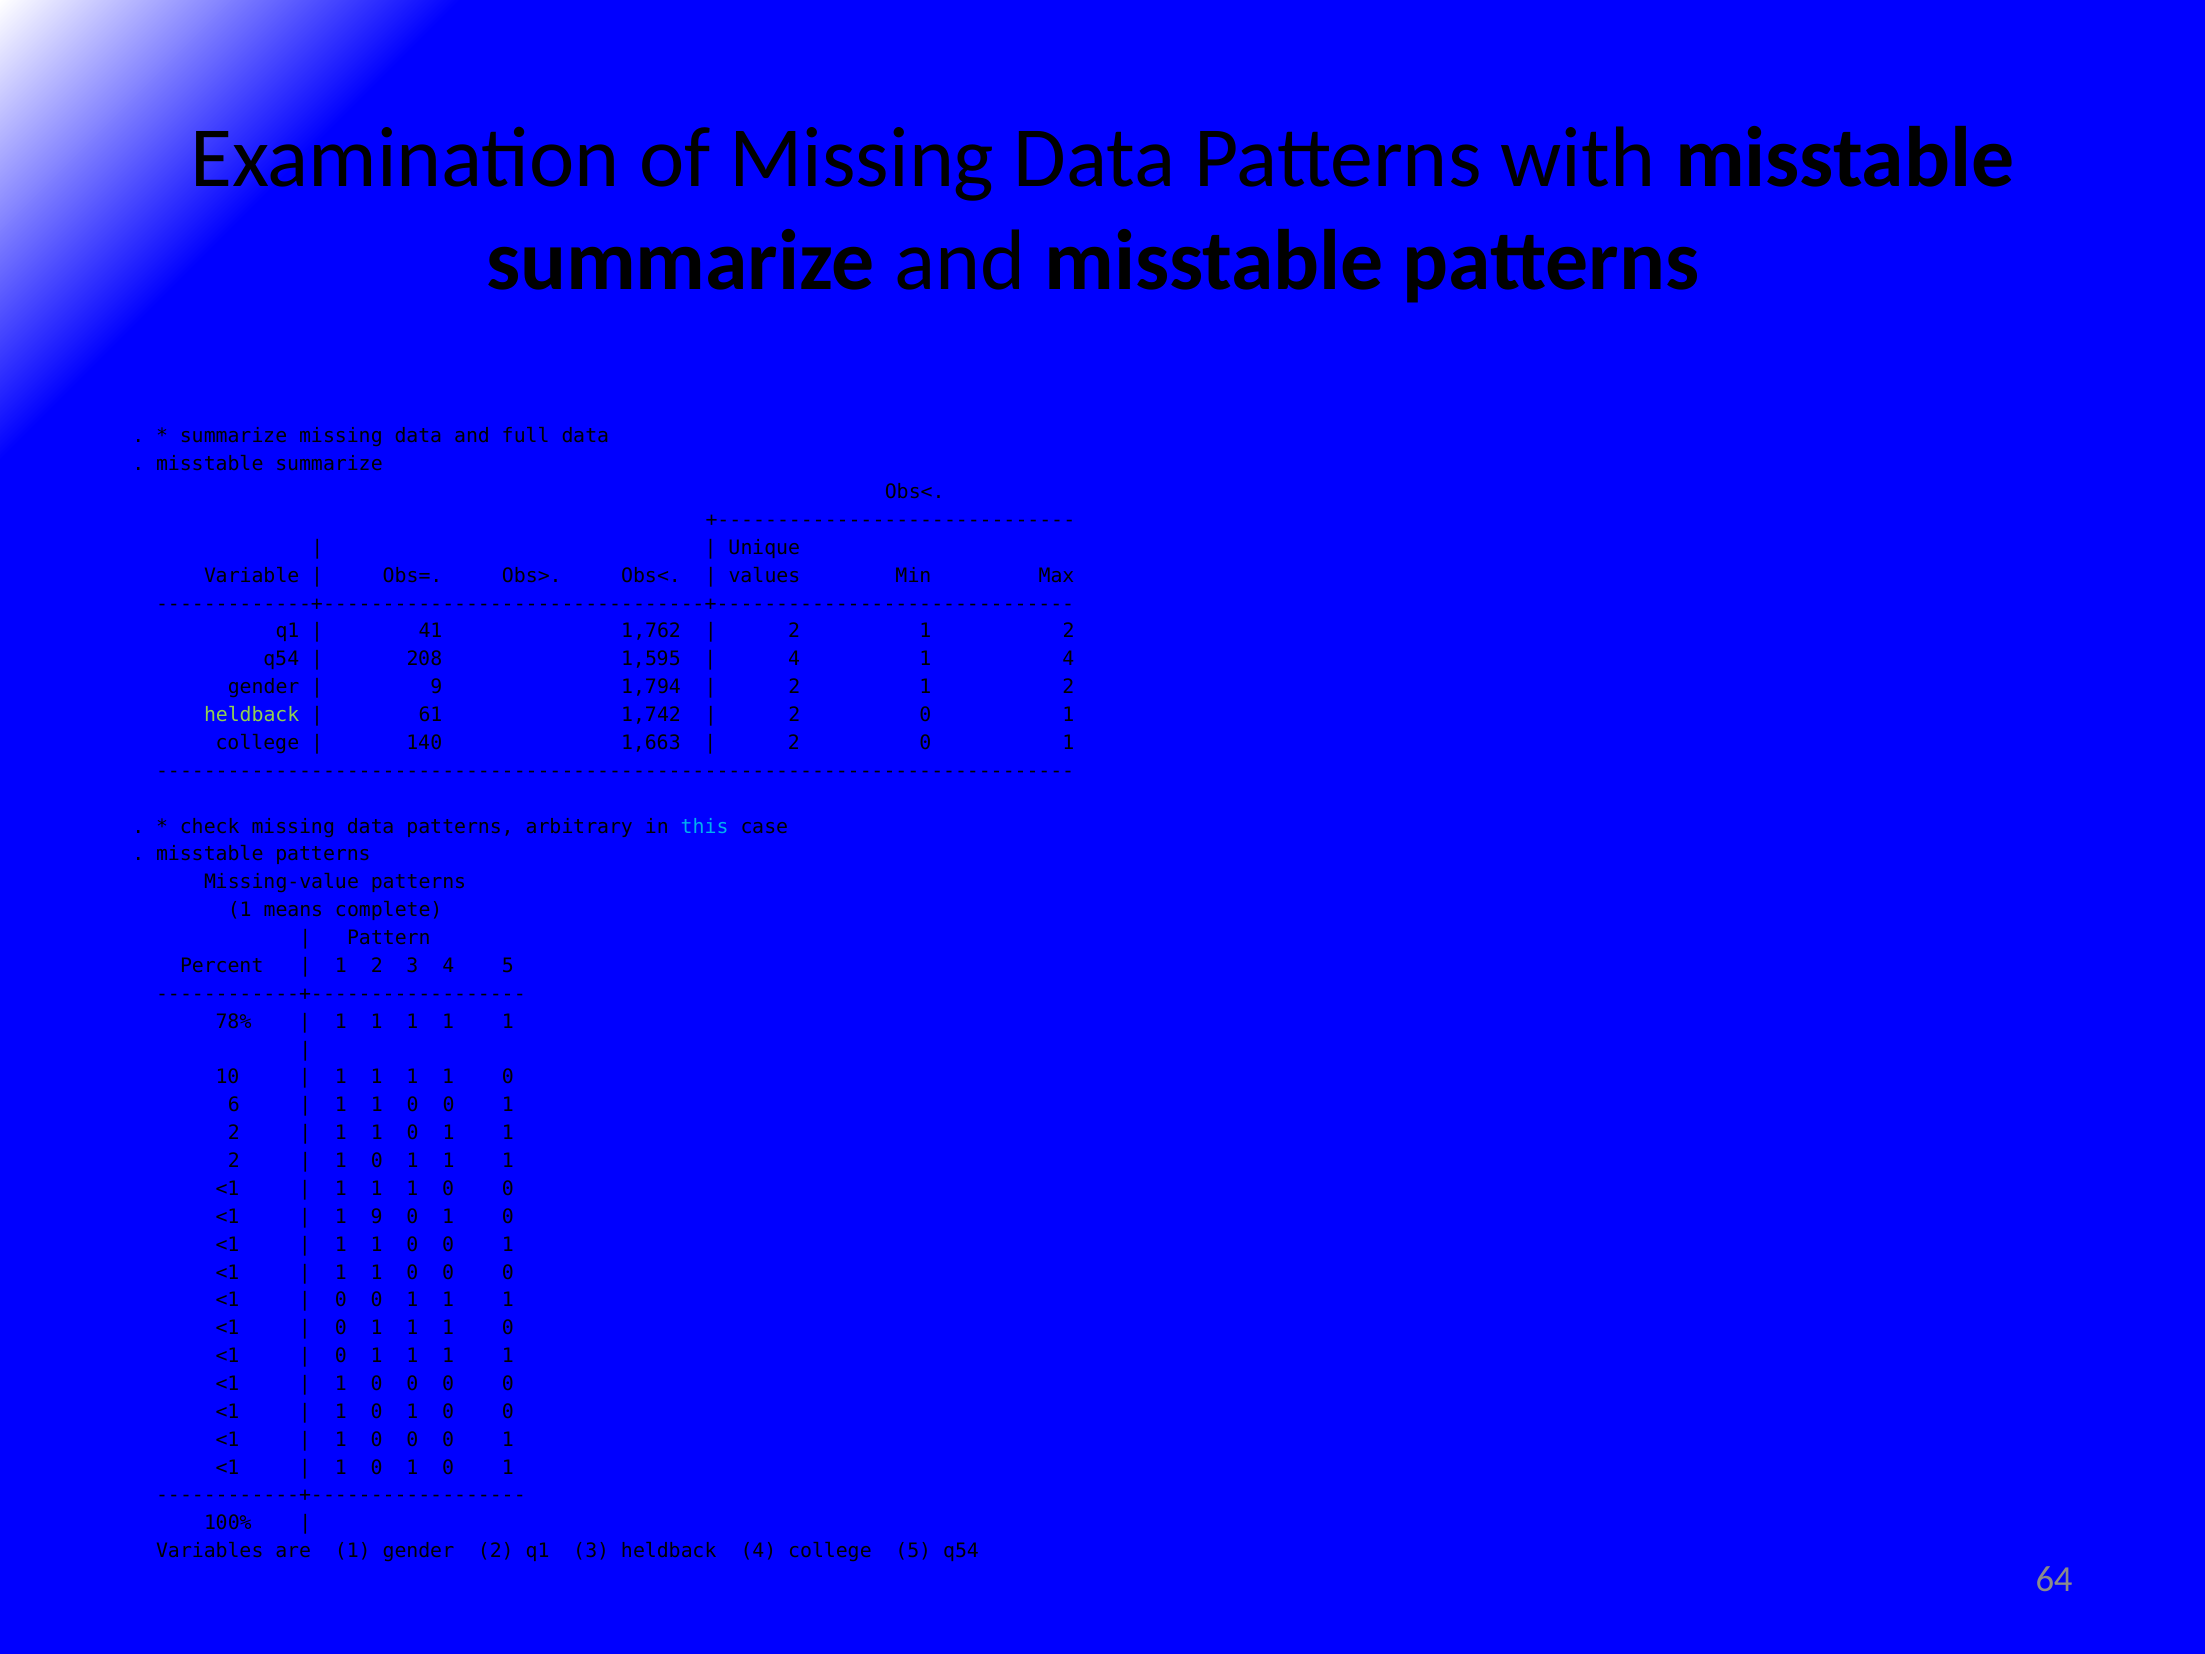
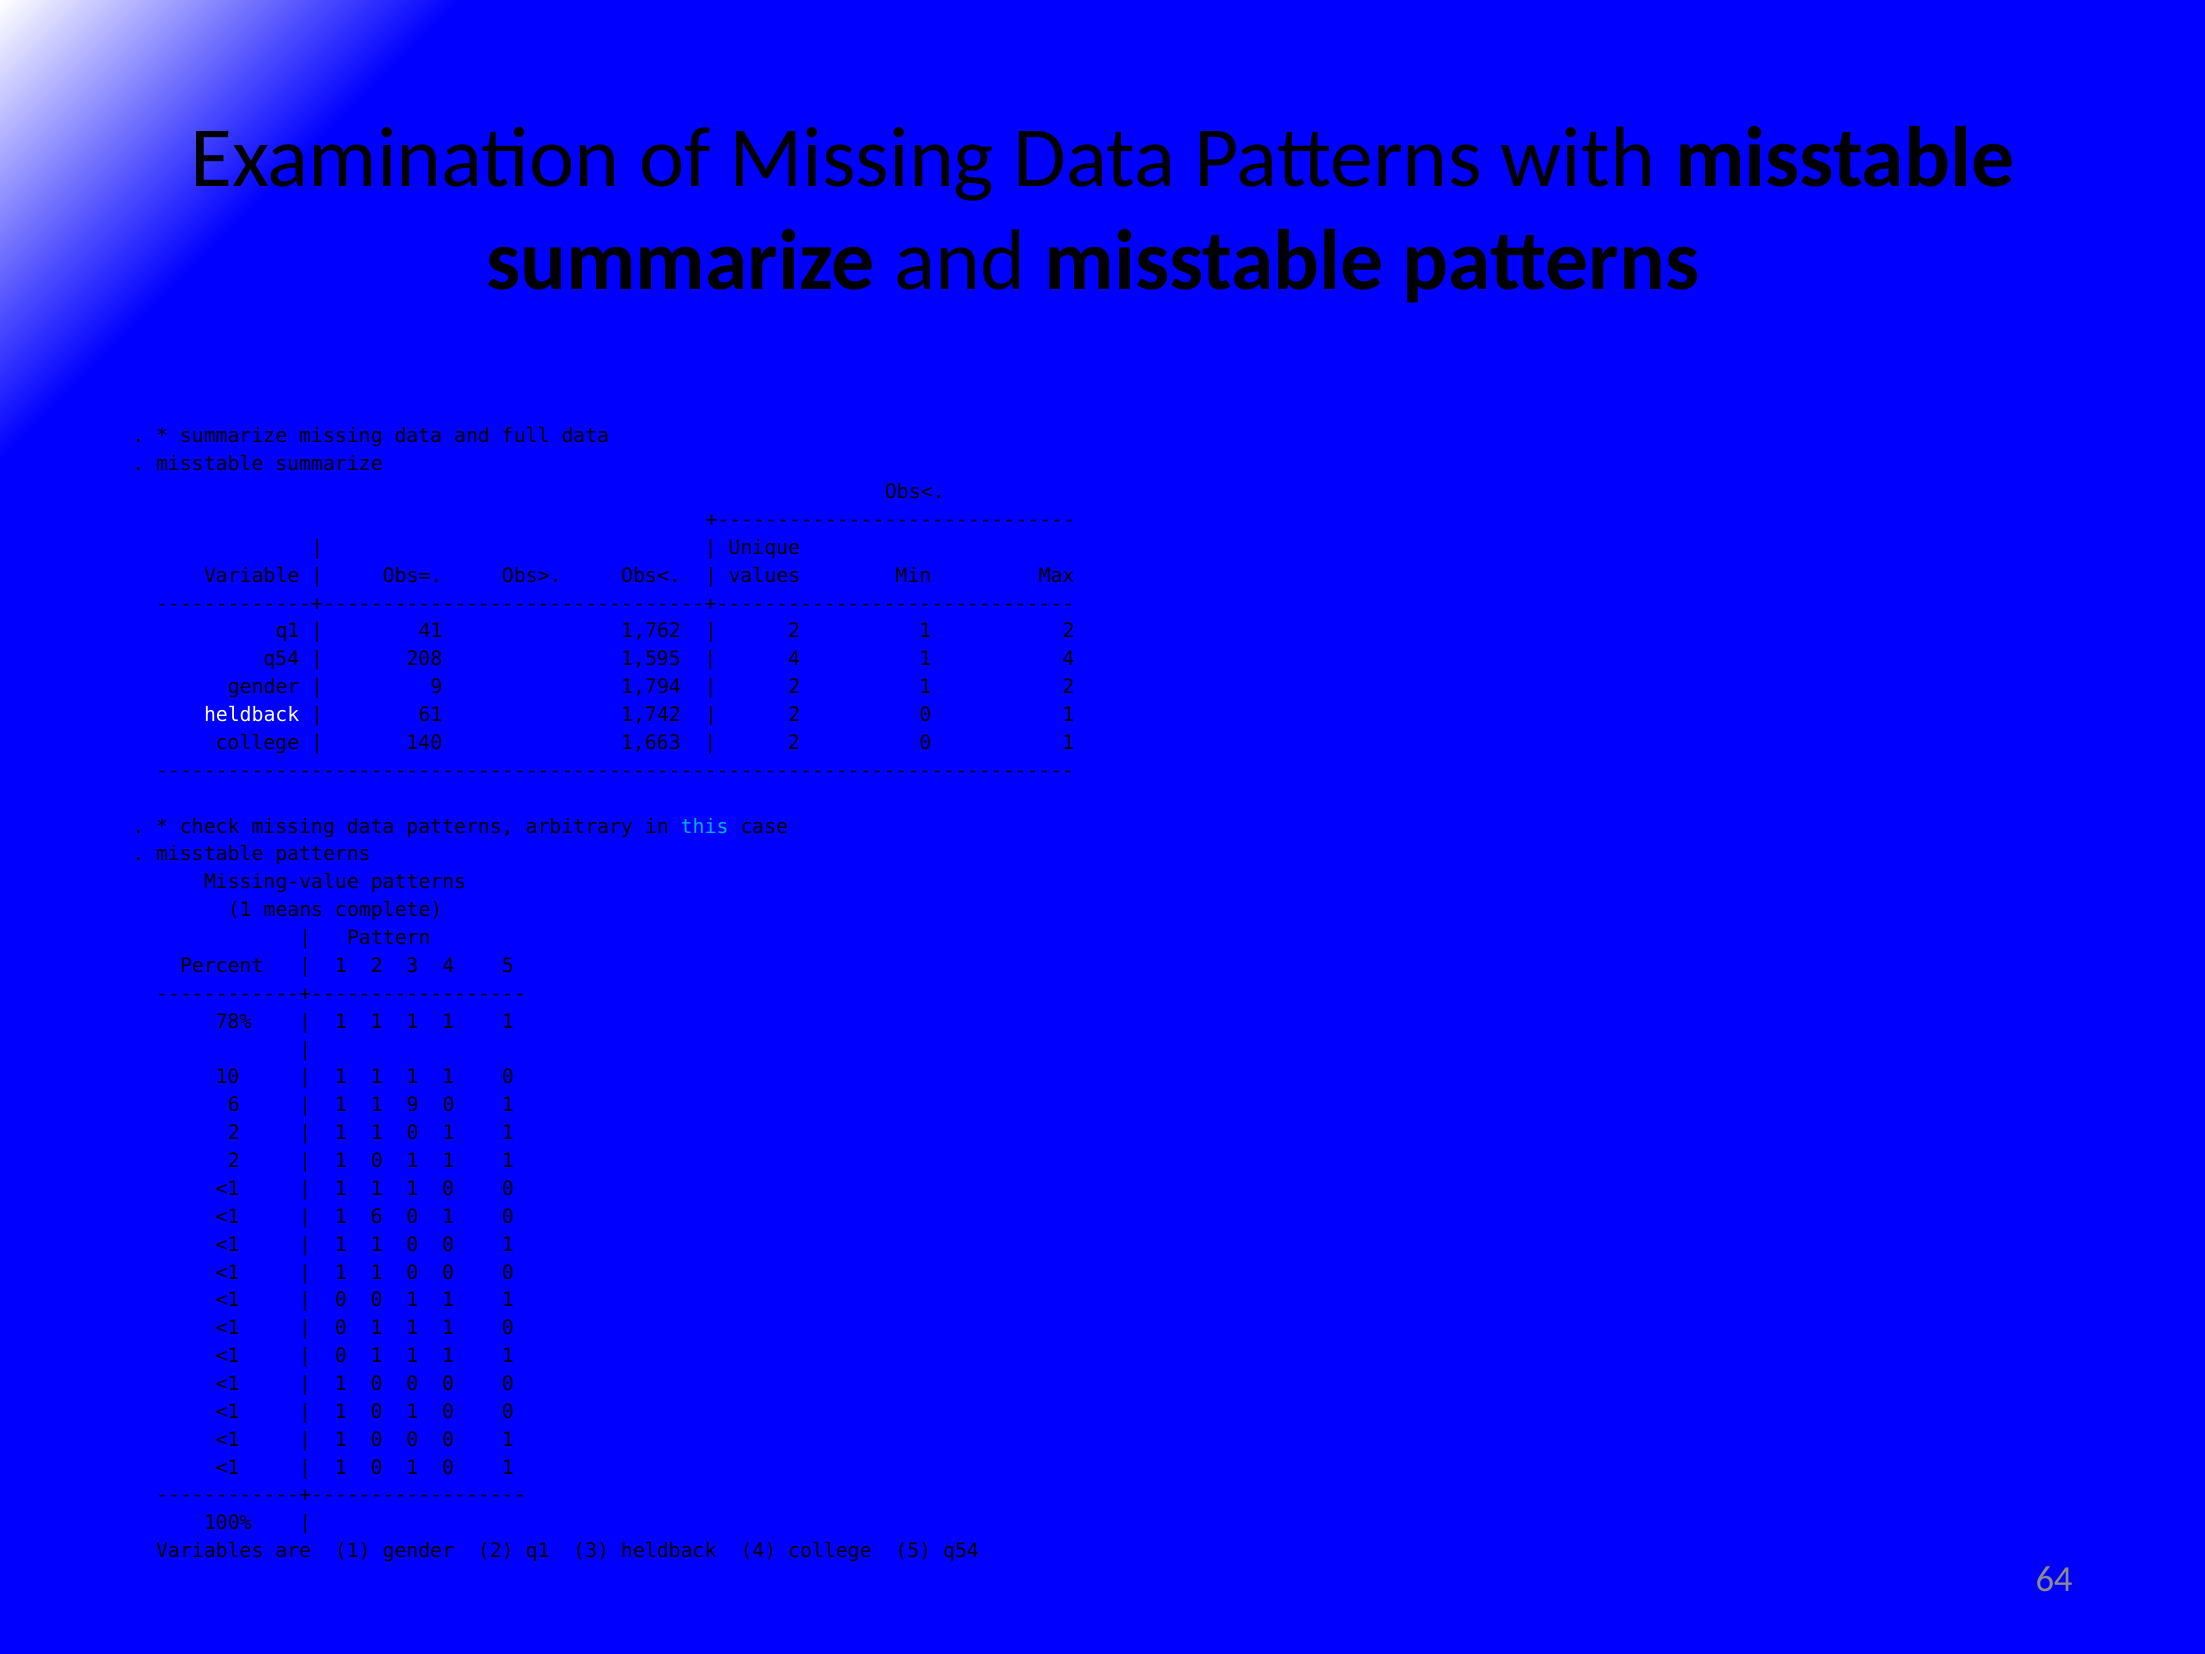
heldback colour: light green -> white (252, 715)
0: 0 -> 9 (413, 1105)
1 9: 9 -> 6 (376, 1217)
